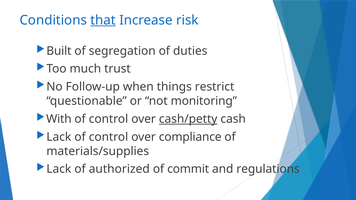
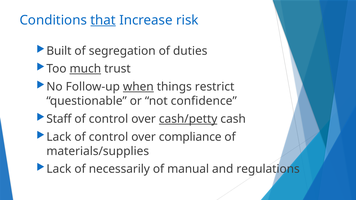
much underline: none -> present (85, 69)
when underline: none -> present (138, 87)
monitoring: monitoring -> confidence (204, 101)
With: With -> Staff (59, 119)
authorized: authorized -> necessarily (119, 169)
commit: commit -> manual (188, 169)
